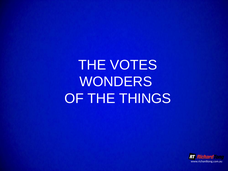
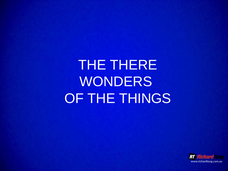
VOTES: VOTES -> THERE (134, 65)
